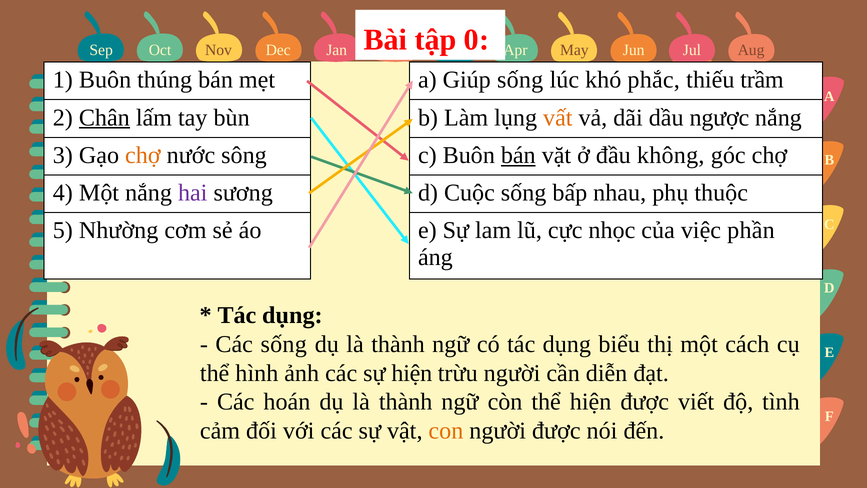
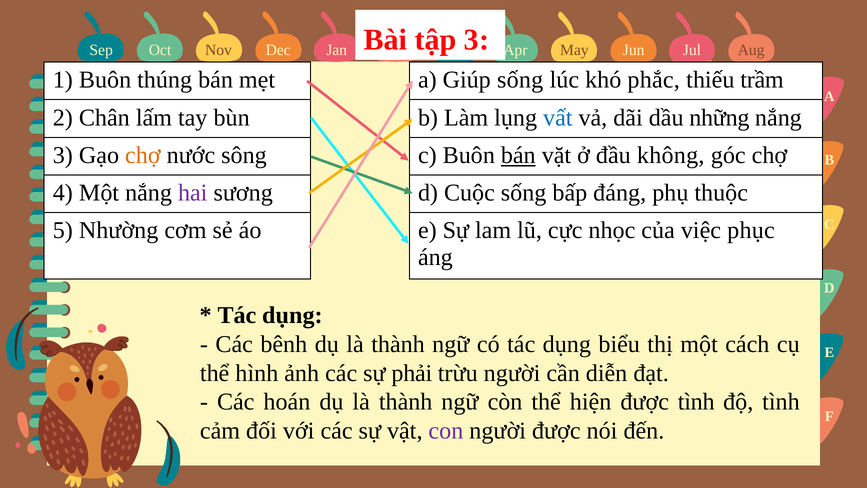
0: 0 -> 3 (477, 40)
Chân underline: present -> none (104, 117)
vất colour: orange -> blue (558, 117)
ngược: ngược -> những (719, 117)
nhau: nhau -> đáng (620, 193)
phần: phần -> phục (751, 230)
Các sống: sống -> bênh (284, 344)
sự hiện: hiện -> phải (412, 373)
được viết: viết -> tình (696, 402)
con colour: orange -> purple (446, 431)
